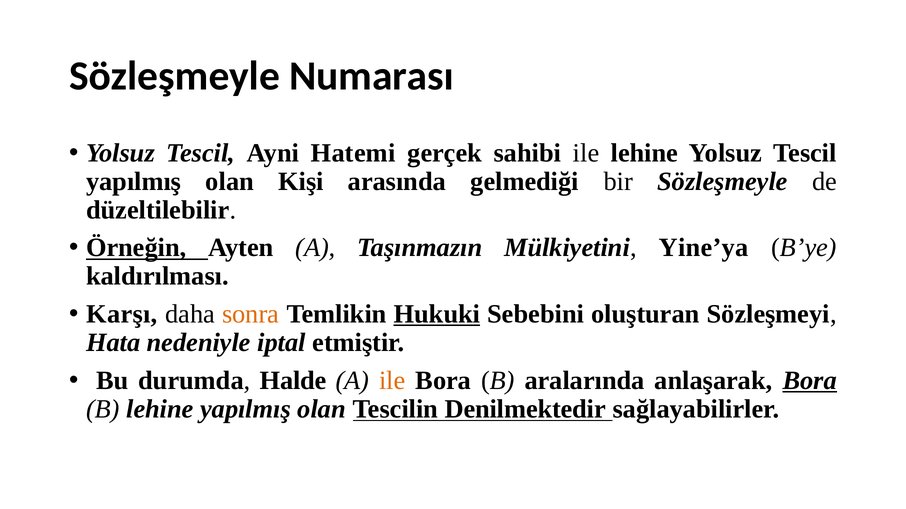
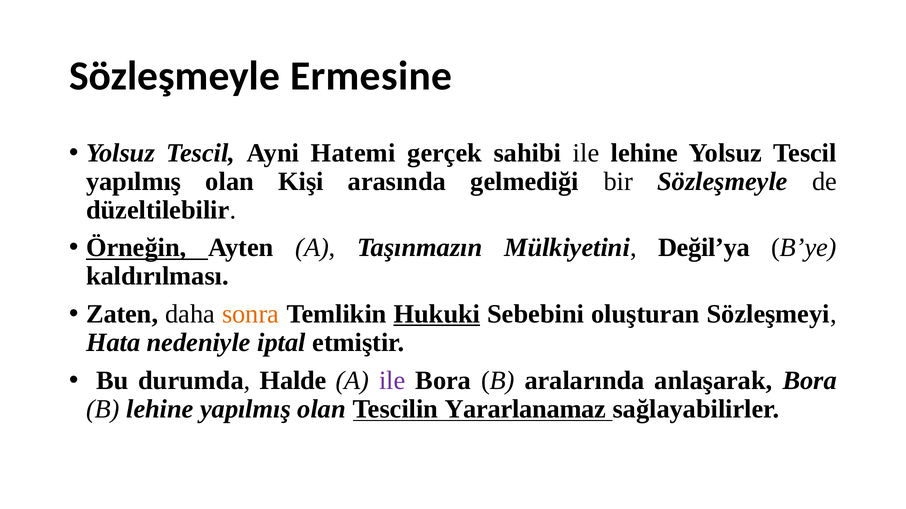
Numarası: Numarası -> Ermesine (371, 76)
Yine’ya: Yine’ya -> Değil’ya (704, 248)
Karşı: Karşı -> Zaten (122, 314)
ile colour: orange -> purple (392, 381)
Bora underline: present -> none (810, 381)
Denilmektedir: Denilmektedir -> Yararlanamaz (525, 409)
